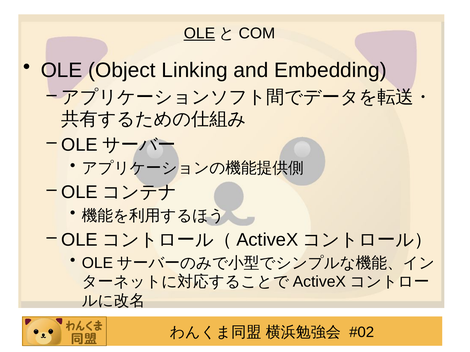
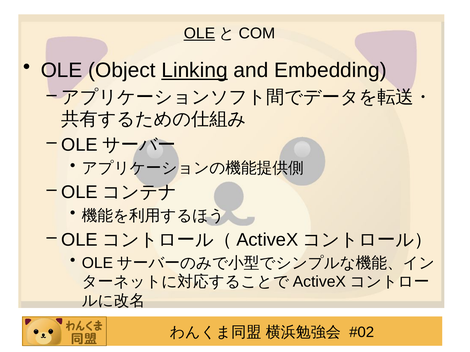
Linking underline: none -> present (195, 70)
